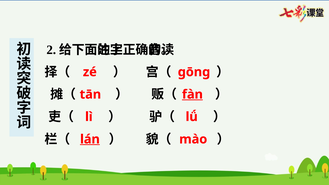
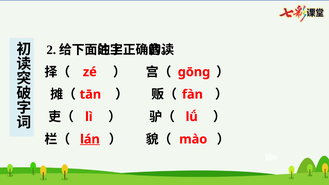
fàn underline: present -> none (192, 94)
